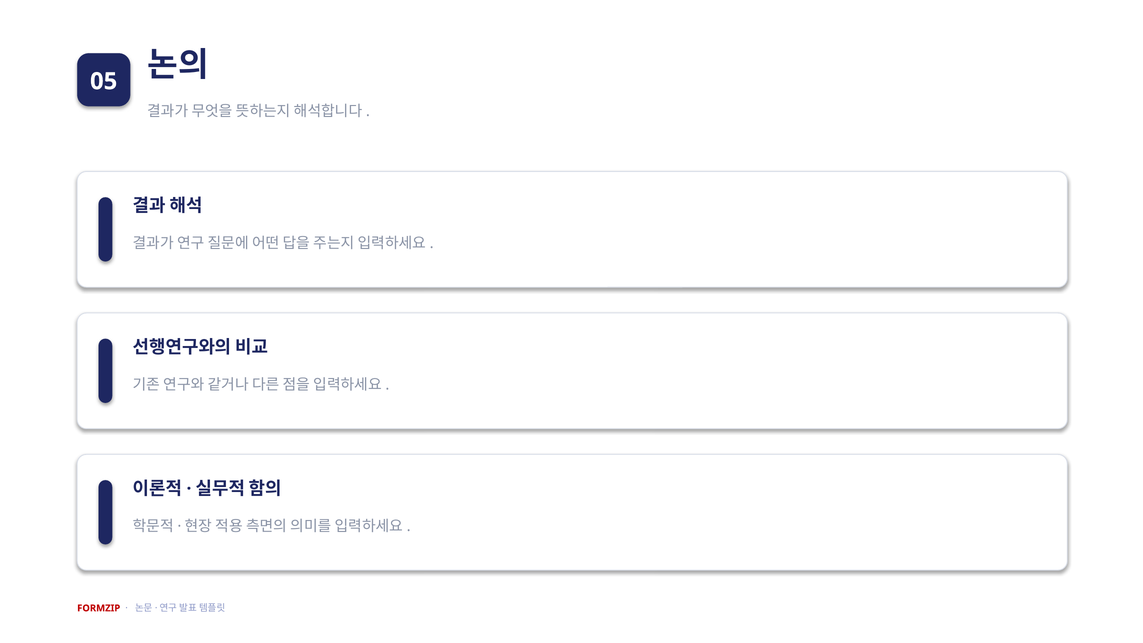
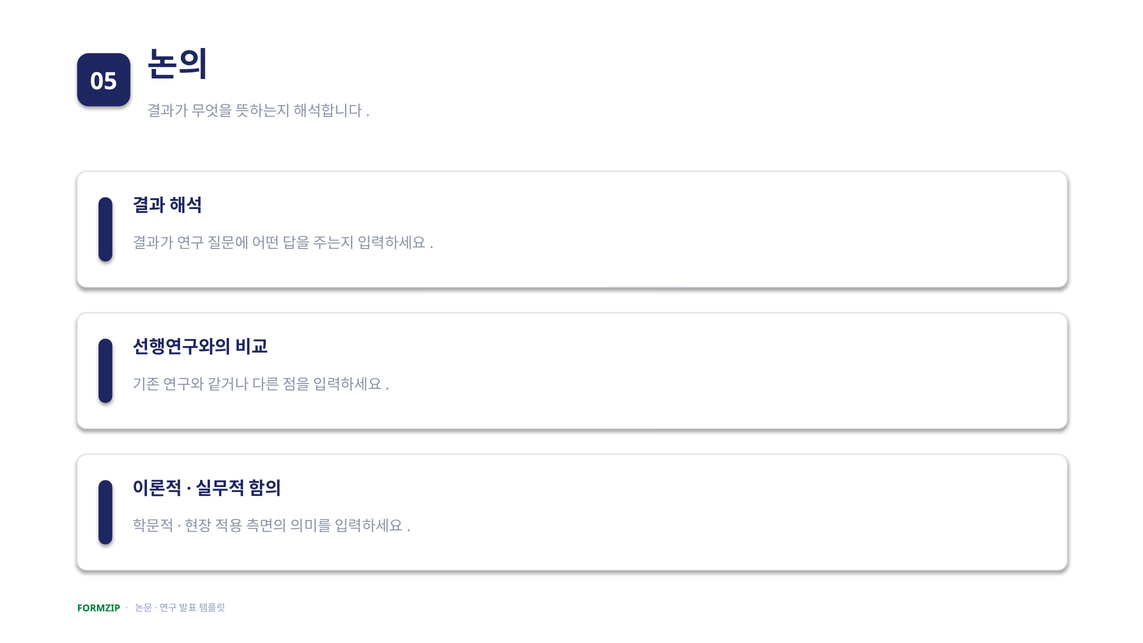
FORMZIP colour: red -> green (99, 608)
